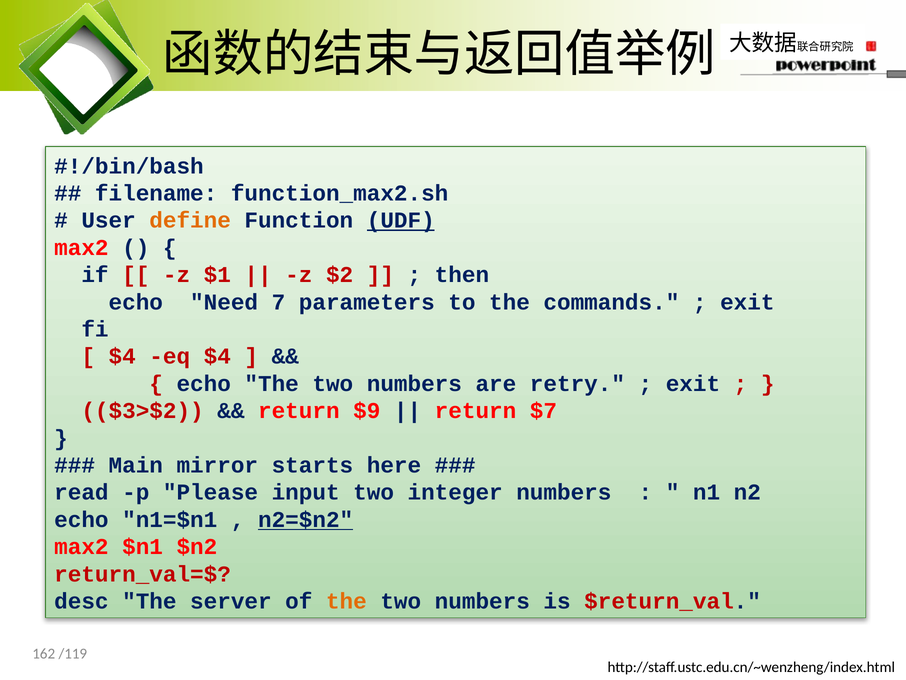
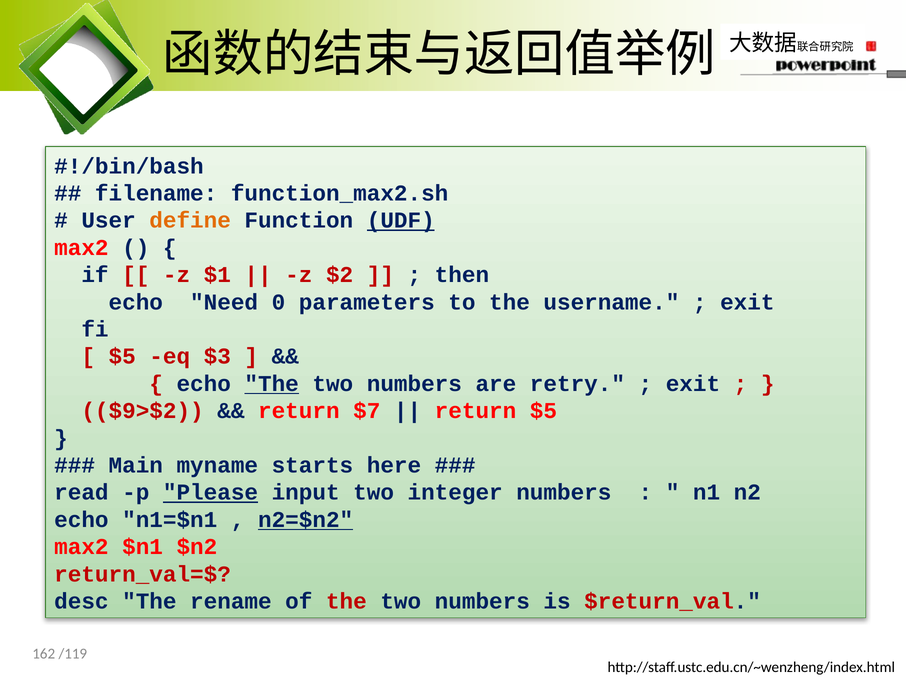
7: 7 -> 0 (278, 302)
commands: commands -> username (611, 302)
$4: $4 -> $5 (122, 356)
eq $4: $4 -> $3 (217, 356)
The underline: none -> present (272, 383)
$3>$2: $3>$2 -> $9>$2 (143, 411)
$9: $9 -> $7 (367, 411)
return $7: $7 -> $5 (543, 411)
mirror: mirror -> myname (217, 465)
Please underline: none -> present (211, 492)
server: server -> rename (231, 601)
the colour: orange -> red (346, 601)
